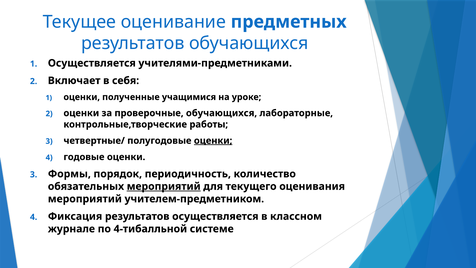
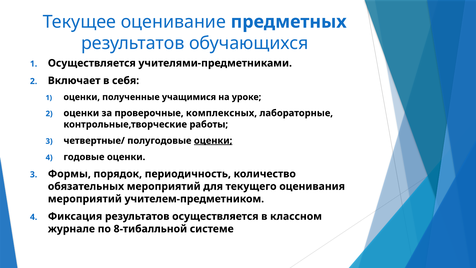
проверочные обучающихся: обучающихся -> комплексных (221, 113)
мероприятий underline: present -> none (164, 186)
4-тибалльной: 4-тибалльной -> 8-тибалльной (150, 229)
